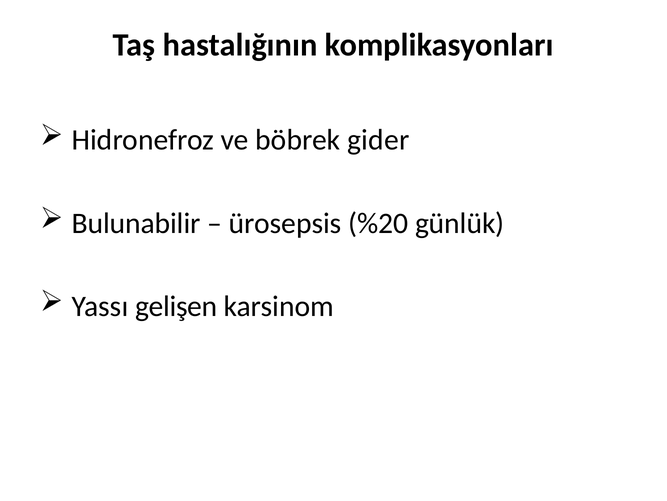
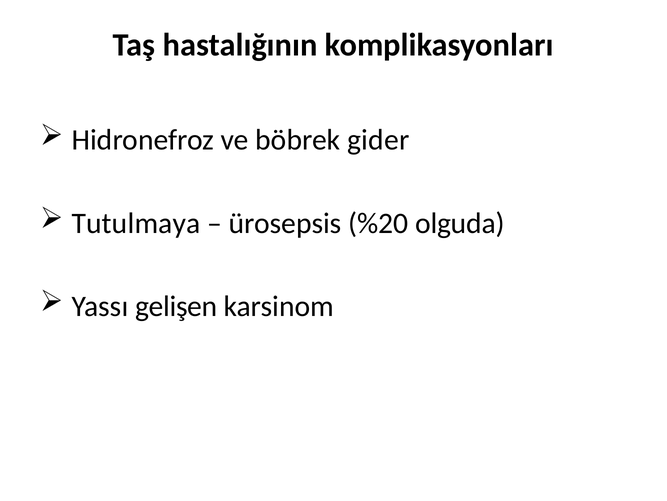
Bulunabilir: Bulunabilir -> Tutulmaya (136, 223)
günlük: günlük -> olguda (460, 223)
